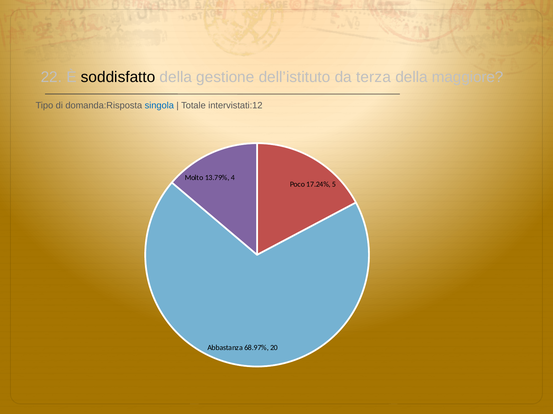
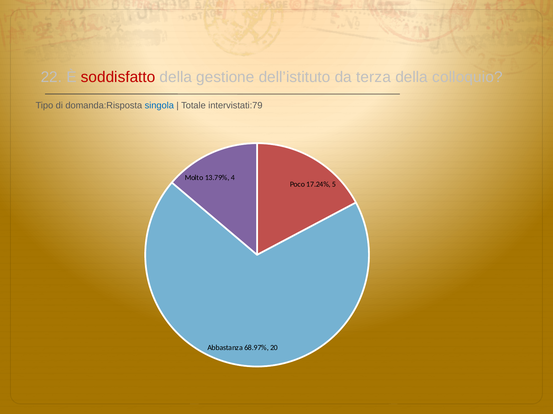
soddisfatto colour: black -> red (118, 77)
maggiore: maggiore -> colloquio (467, 77)
intervistati:12: intervistati:12 -> intervistati:79 (235, 106)
